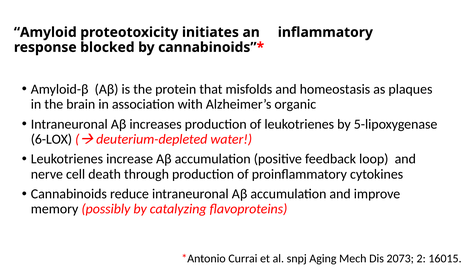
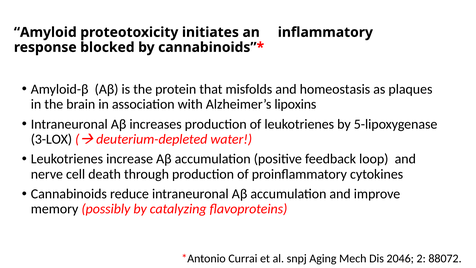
organic: organic -> lipoxins (295, 104)
6-LOX: 6-LOX -> 3-LOX (51, 139)
2073: 2073 -> 2046 (400, 258)
16015: 16015 -> 88072 (445, 258)
